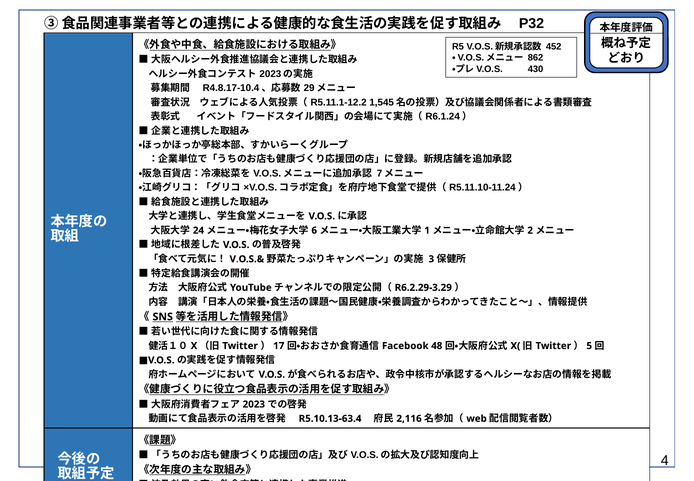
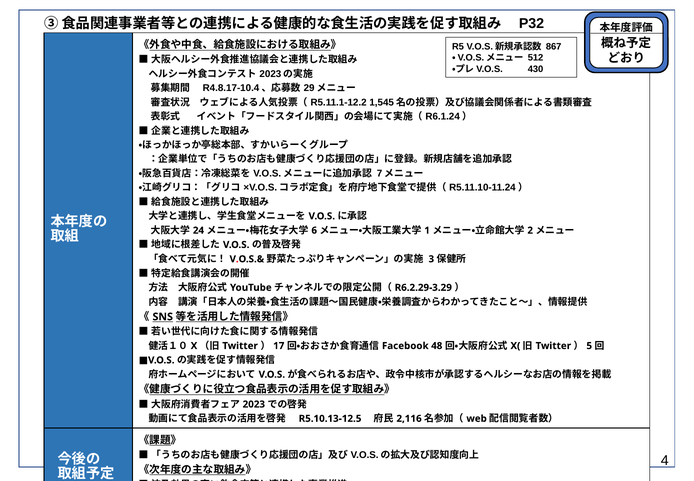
452: 452 -> 867 (554, 47)
862: 862 -> 512 (536, 58)
R5.10.13-63.4: R5.10.13-63.4 -> R5.10.13-12.5 (330, 418)
